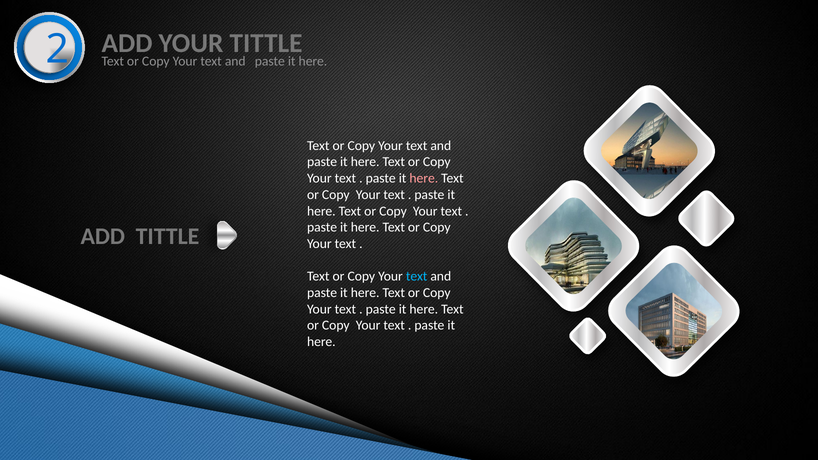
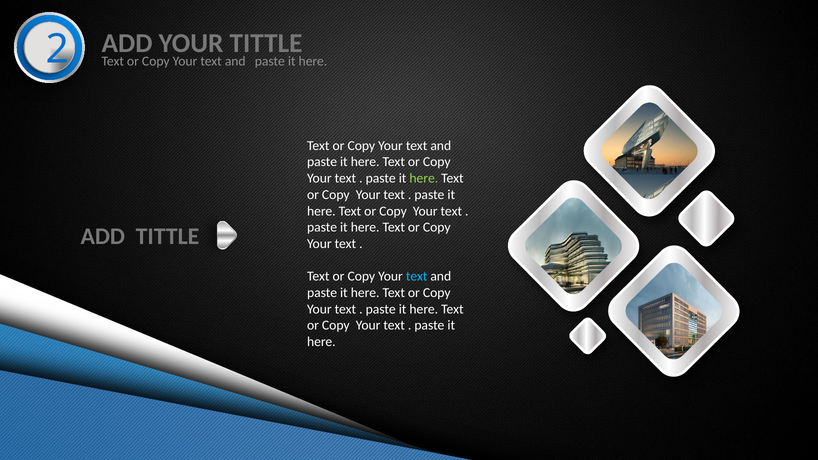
here colour: pink -> light green (424, 178)
